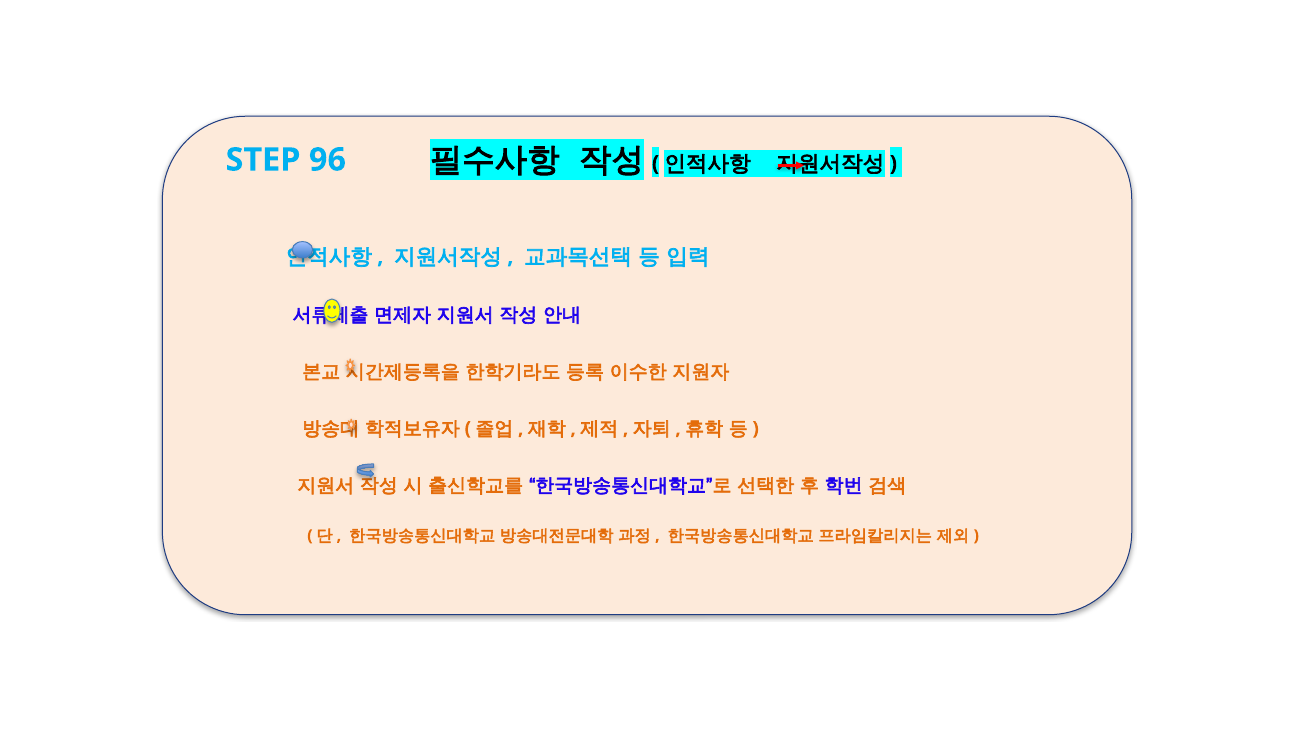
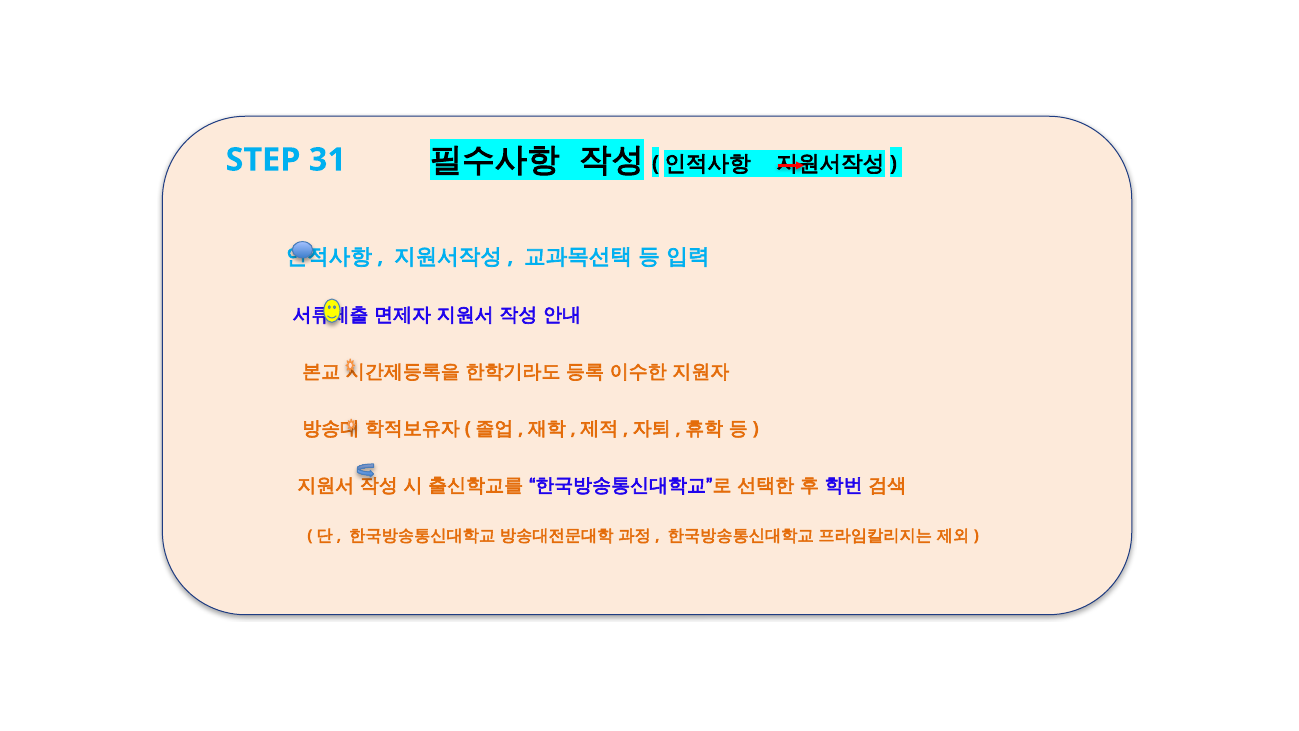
96: 96 -> 31 (327, 160)
